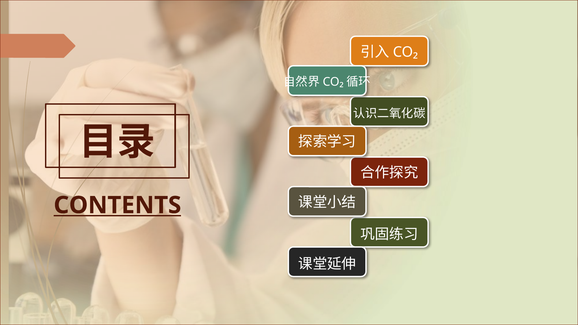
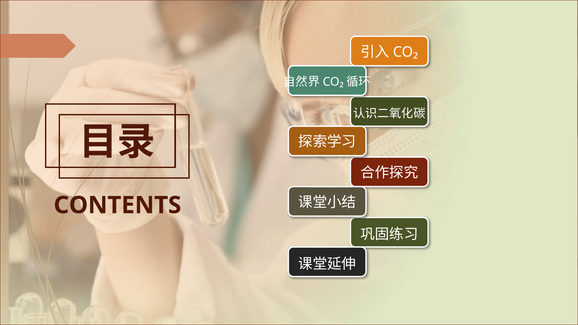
CONTENTS underline: present -> none (117, 205)
